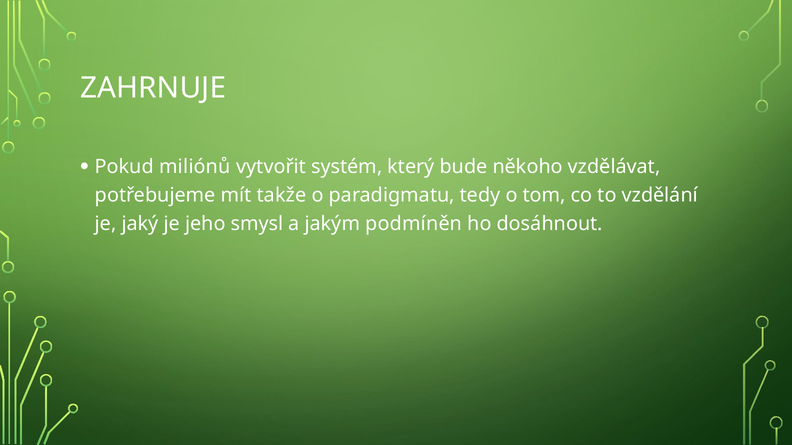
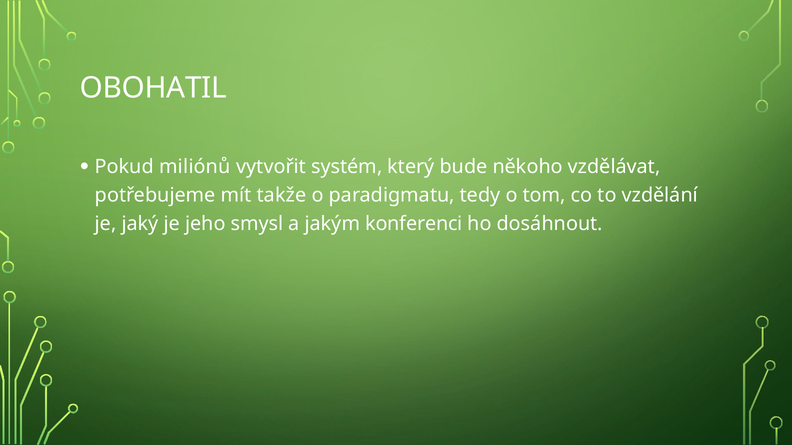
ZAHRNUJE: ZAHRNUJE -> OBOHATIL (153, 88)
podmíněn: podmíněn -> konferenci (414, 224)
